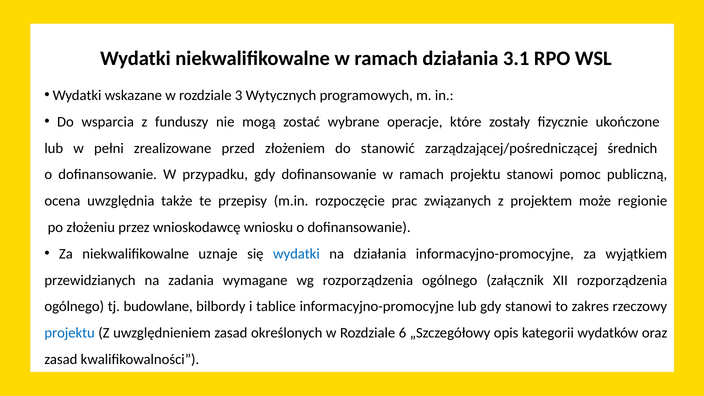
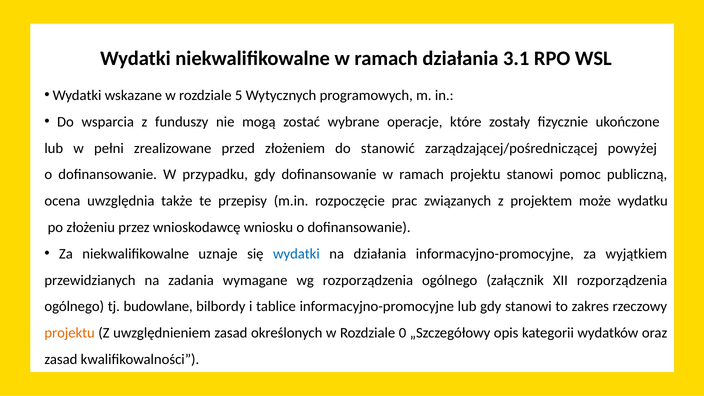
3: 3 -> 5 (239, 95)
średnich: średnich -> powyżej (632, 148)
regionie: regionie -> wydatku (643, 201)
projektu colour: blue -> orange (70, 333)
6: 6 -> 0 (403, 333)
